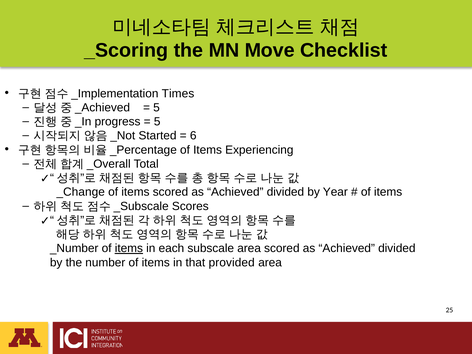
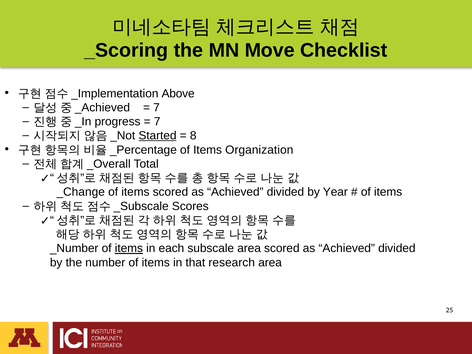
Times: Times -> Above (178, 93)
5: 5 -> 7 (157, 108)
5: 5 -> 7 (157, 122)
Started underline: none -> present (157, 136)
6: 6 -> 8 (193, 136)
Experiencing: Experiencing -> Organization (259, 150)
provided: provided -> research (232, 263)
